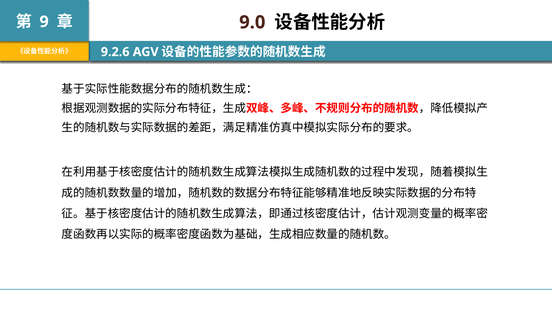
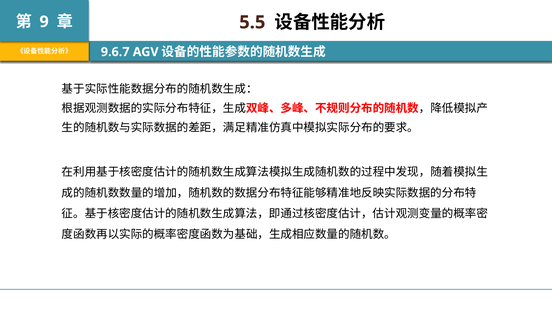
9.0: 9.0 -> 5.5 (252, 22)
9.2.6: 9.2.6 -> 9.6.7 (115, 52)
